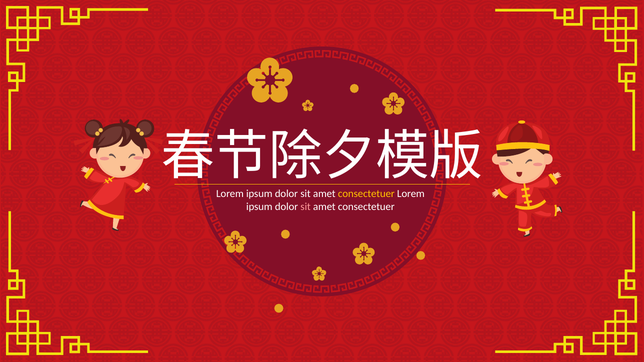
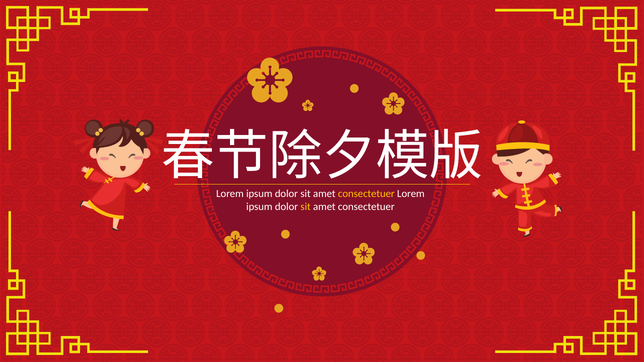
sit colour: pink -> yellow (306, 207)
